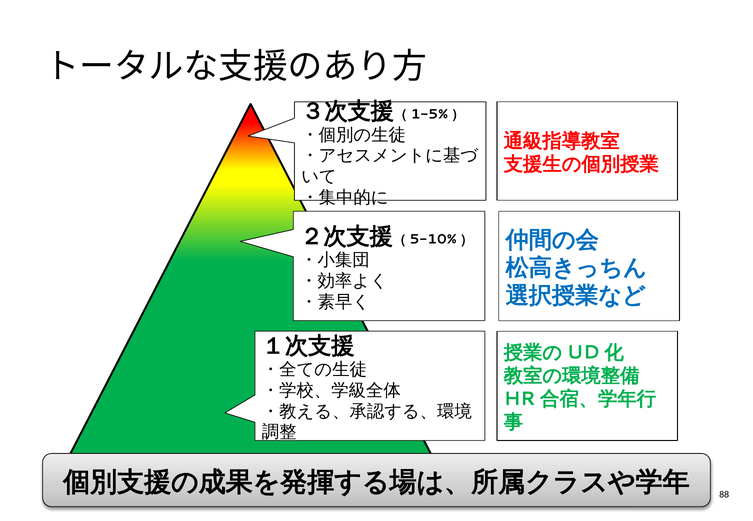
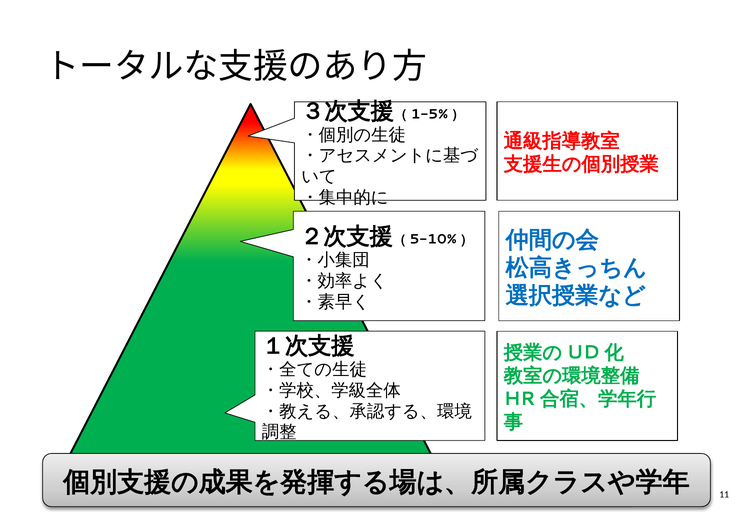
88: 88 -> 11 (724, 495)
